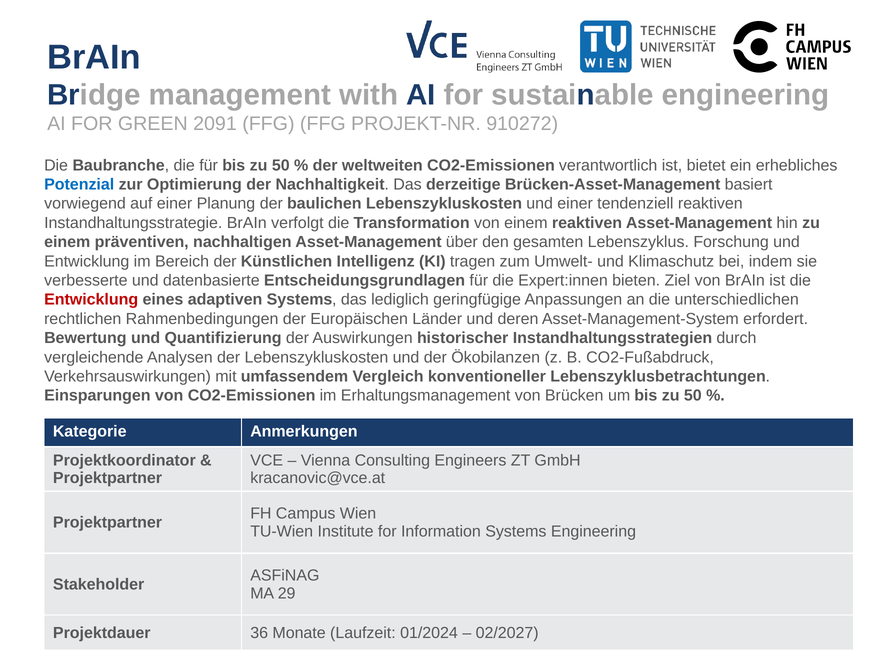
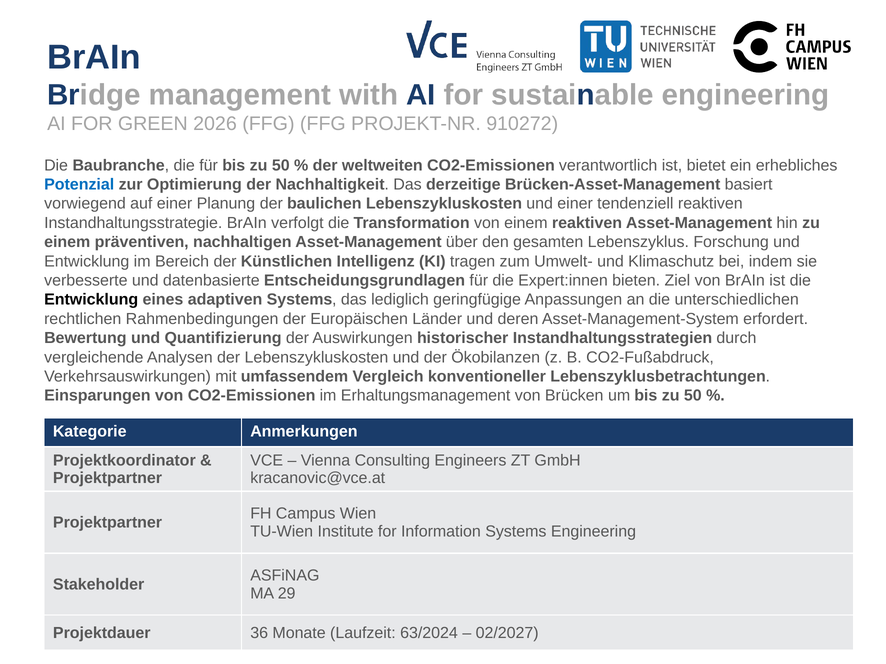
2091: 2091 -> 2026 (215, 124)
Entwicklung colour: red -> black (91, 300)
01/2024: 01/2024 -> 63/2024 (429, 633)
